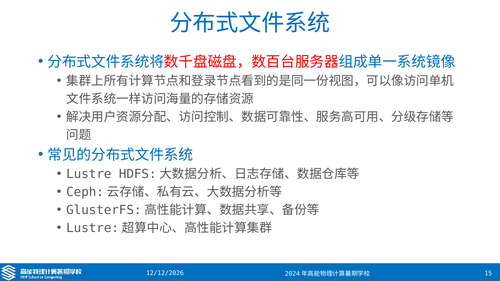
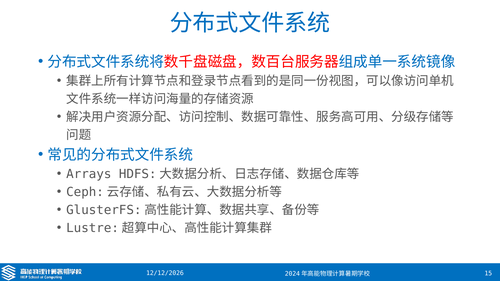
Lustre: Lustre -> Arrays (89, 174)
